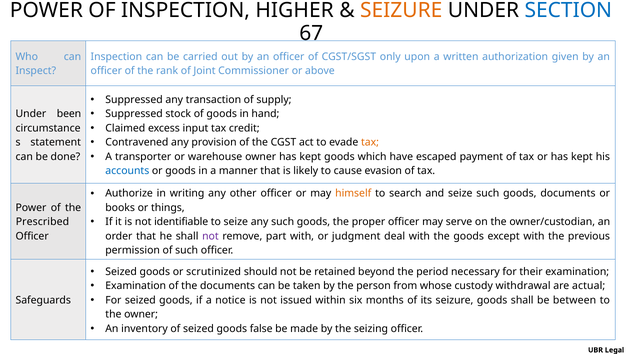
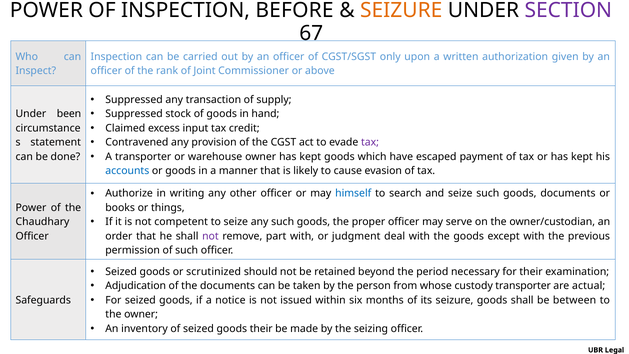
HIGHER: HIGHER -> BEFORE (294, 10)
SECTION colour: blue -> purple (568, 10)
tax colour: orange -> purple (370, 142)
himself colour: orange -> blue (353, 193)
identifiable: identifiable -> competent (181, 222)
Prescribed: Prescribed -> Chaudhary (43, 222)
Examination: Examination -> Adjudication (136, 286)
custody withdrawal: withdrawal -> transporter (523, 286)
goods false: false -> their (261, 328)
